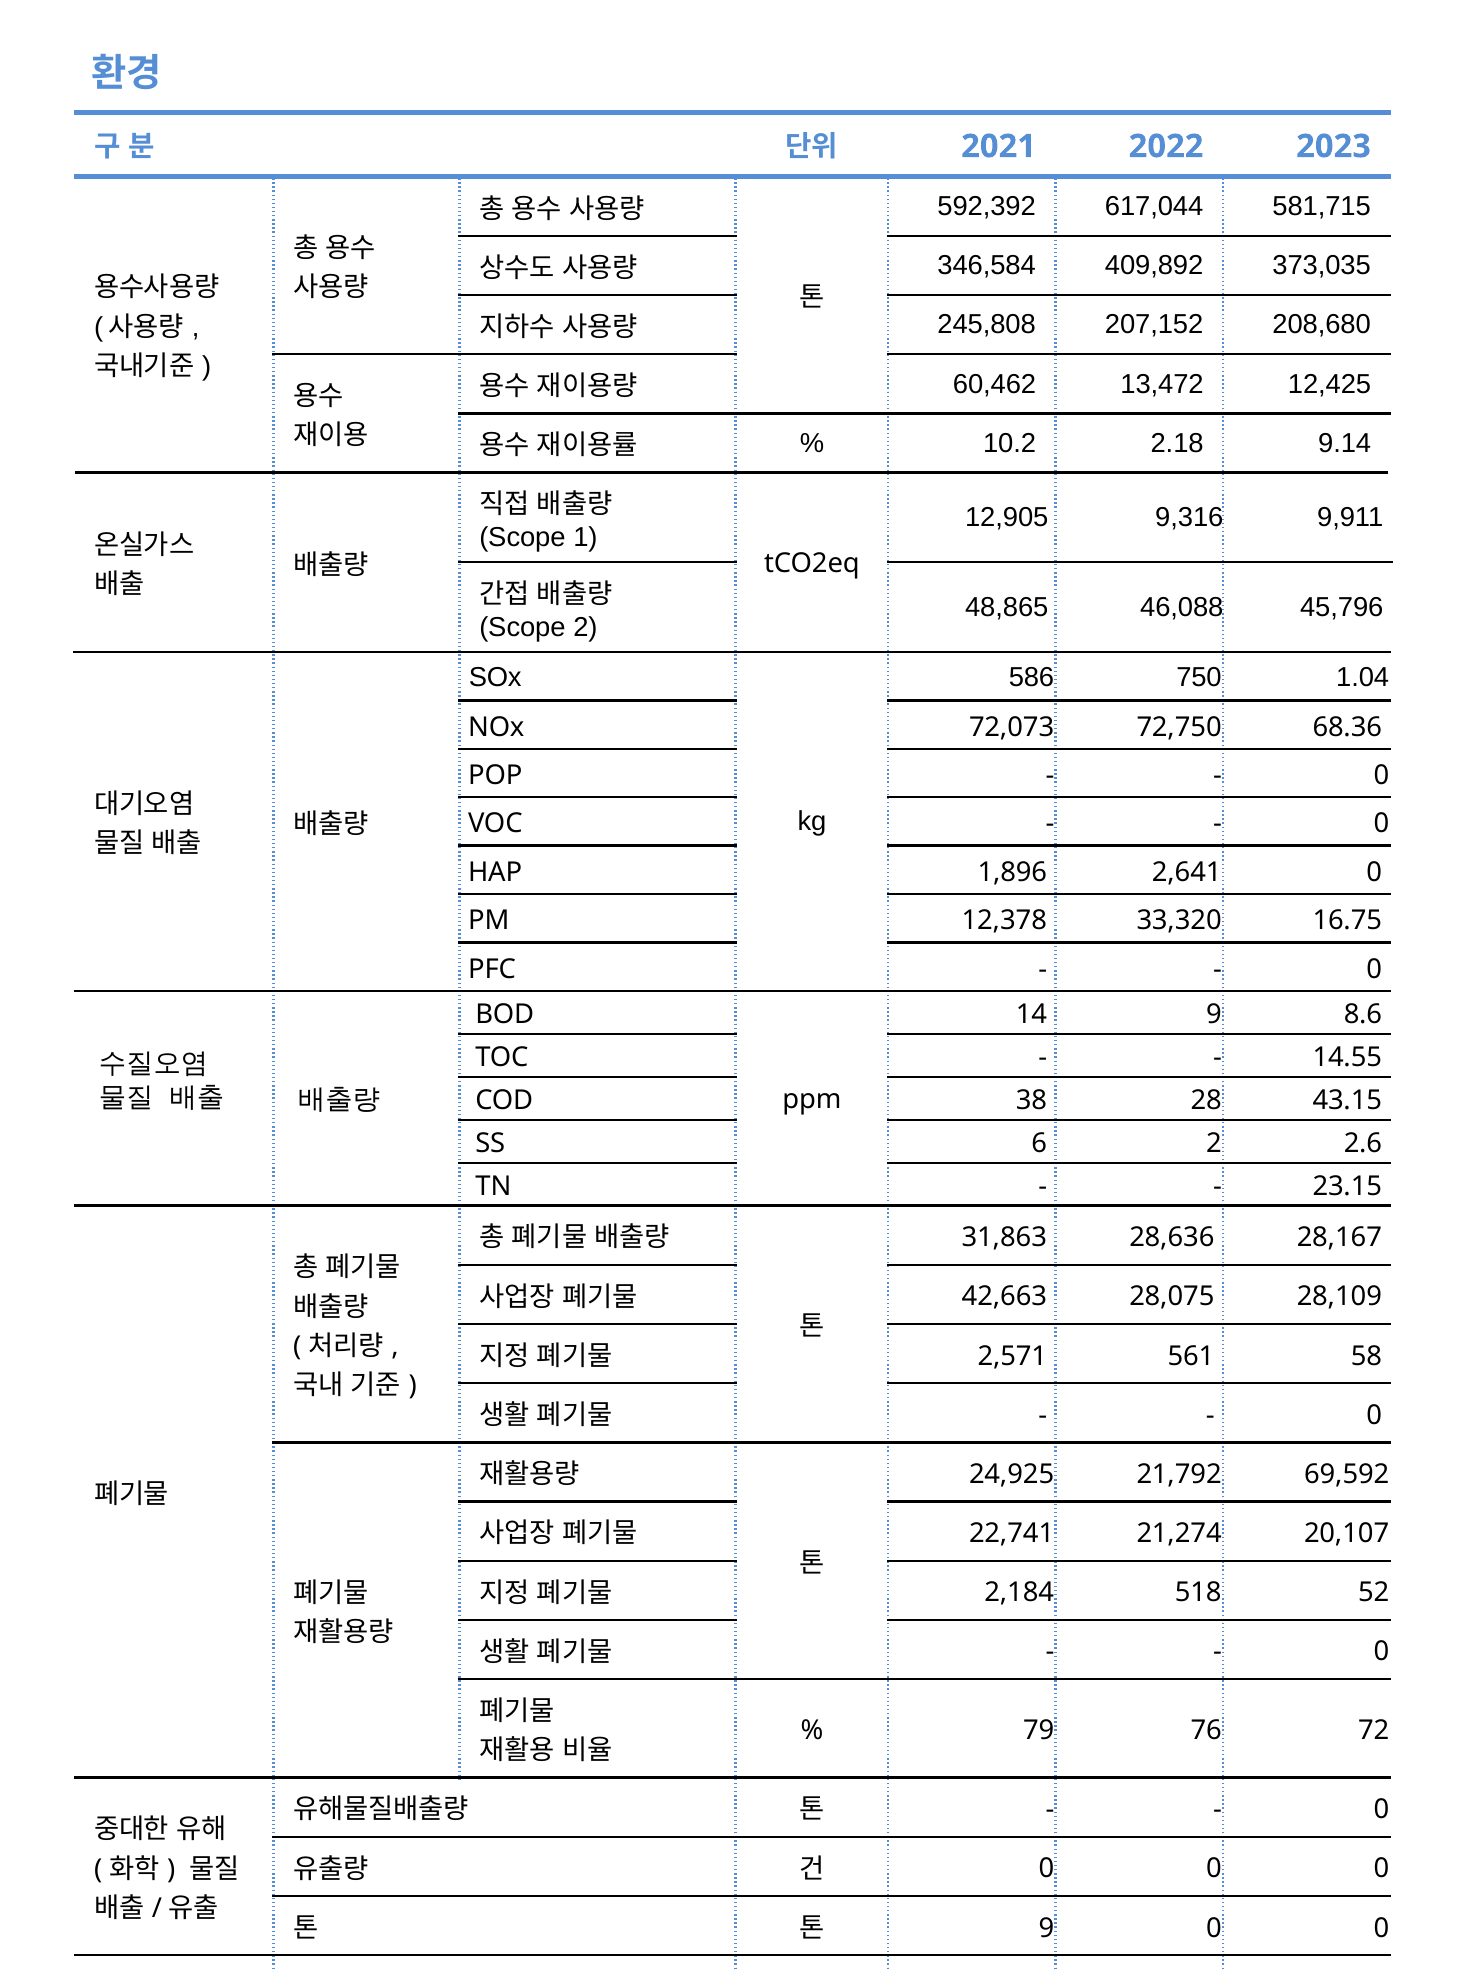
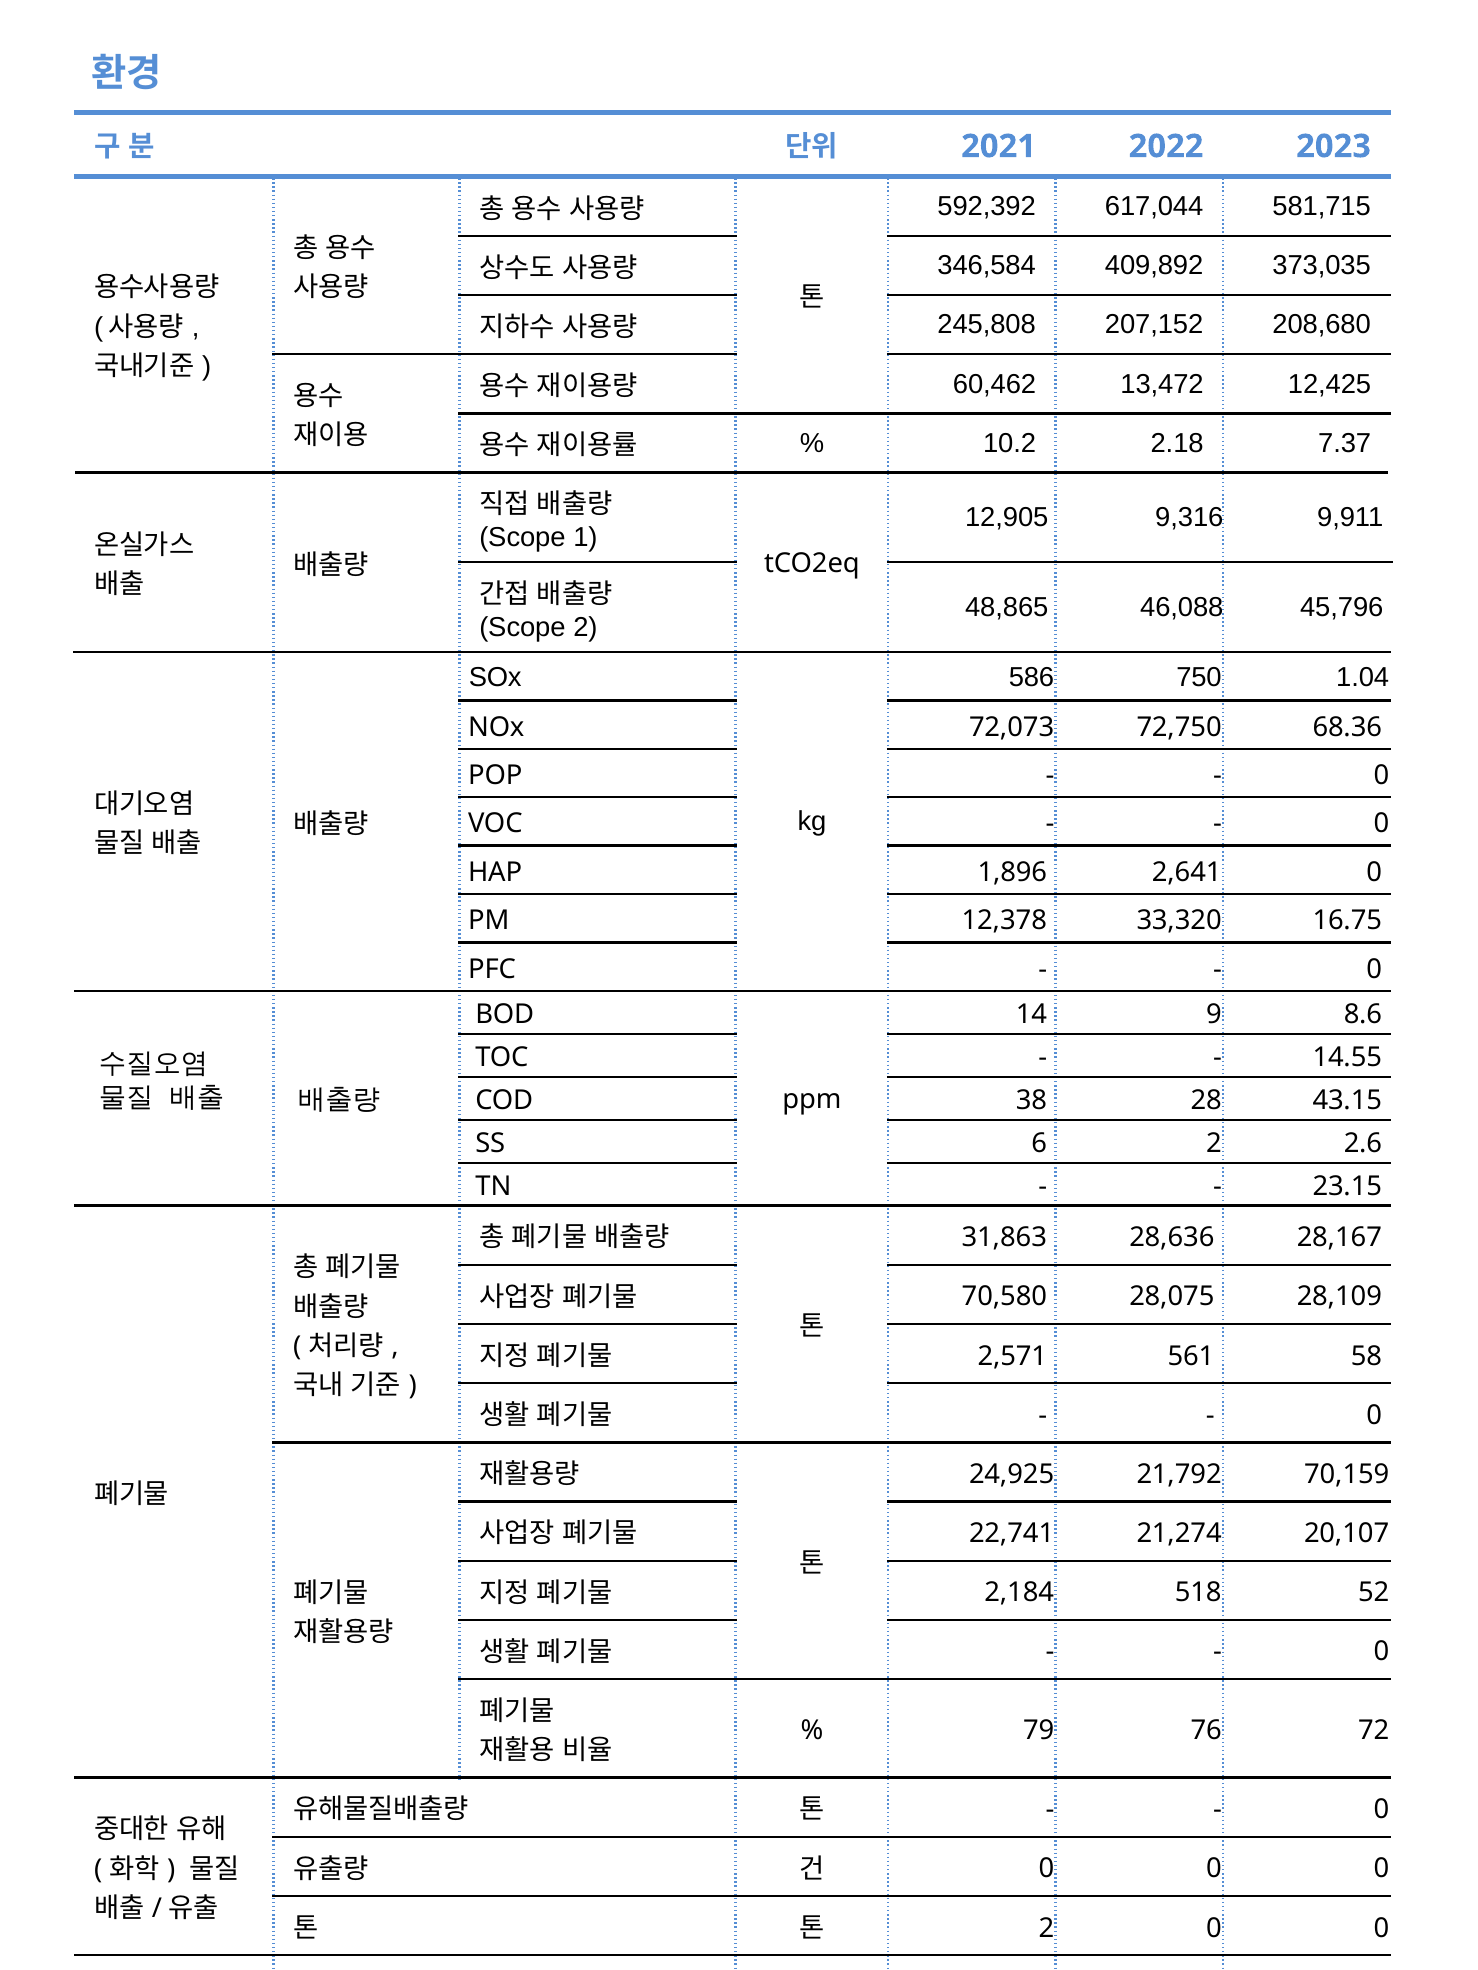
9.14: 9.14 -> 7.37 (1345, 443)
42,663: 42,663 -> 70,580 (1004, 1297)
69,592: 69,592 -> 70,159 (1347, 1475)
9: 9 -> 2 (1046, 1929)
